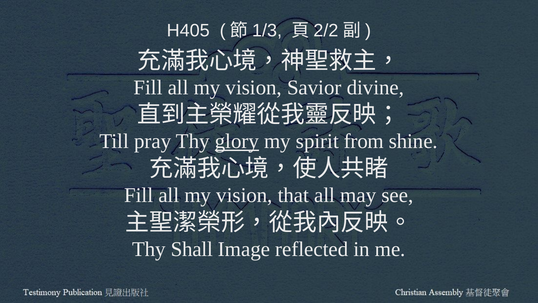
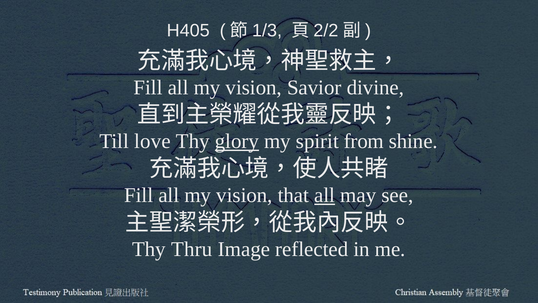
pray: pray -> love (153, 141)
all underline: none -> present (325, 195)
Shall: Shall -> Thru (192, 249)
